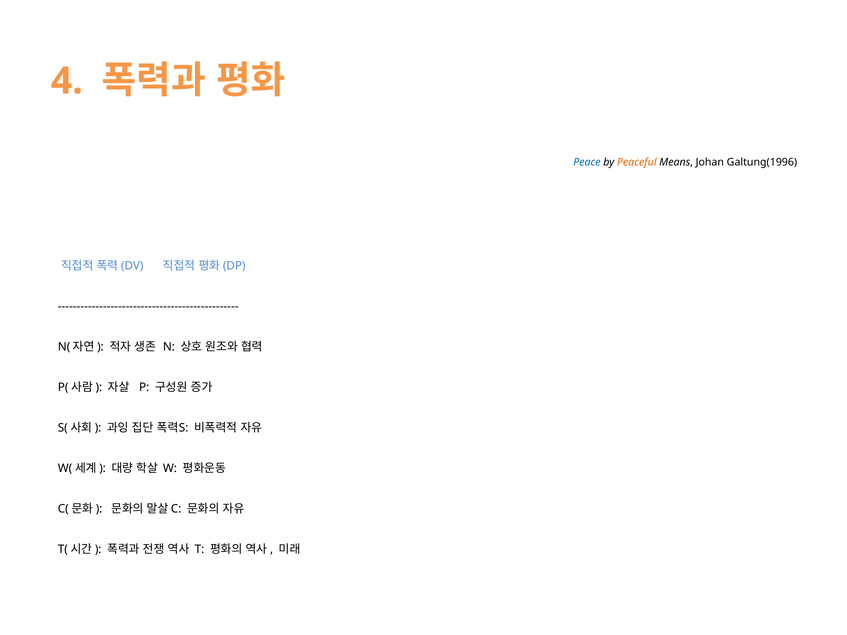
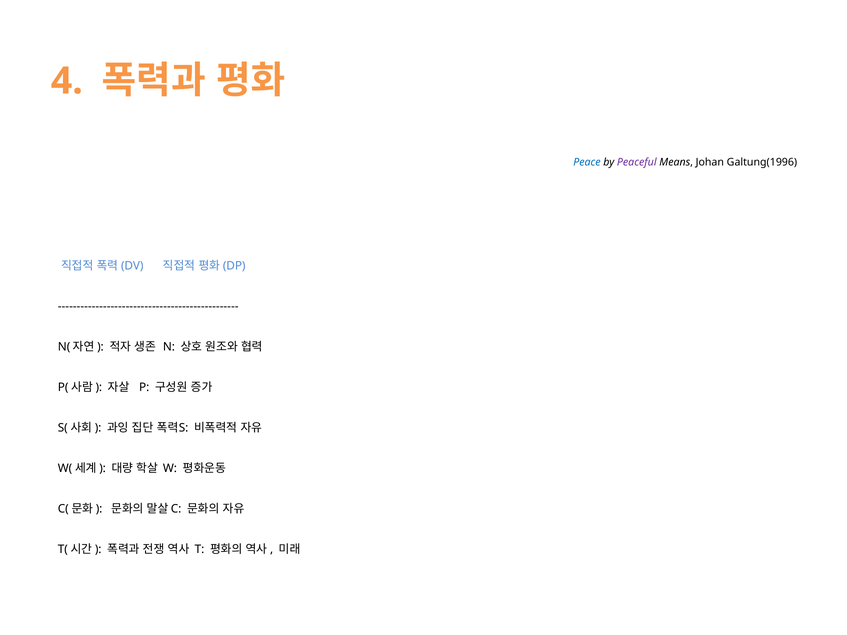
Peaceful colour: orange -> purple (637, 162)
